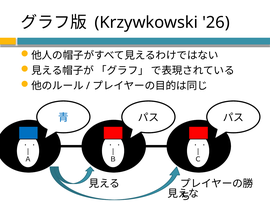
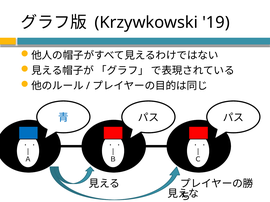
26: 26 -> 19 (216, 23)
